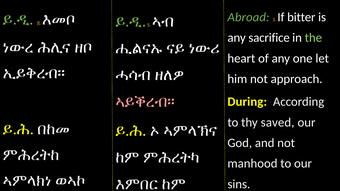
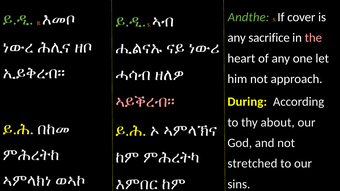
Abroad: Abroad -> Andthe (248, 17)
bitter: bitter -> cover (301, 17)
the colour: light green -> pink (313, 38)
saved: saved -> about (278, 122)
manhood: manhood -> stretched (252, 164)
